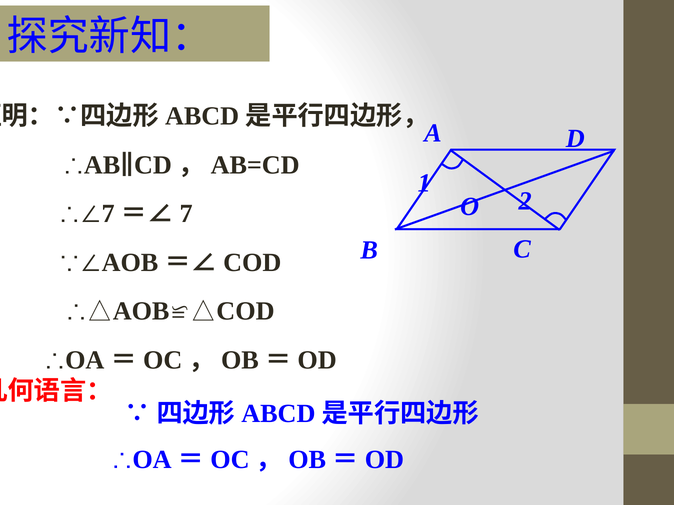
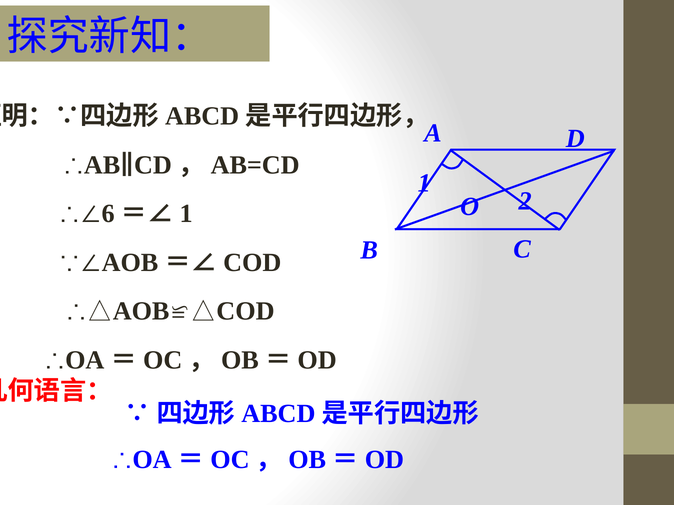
7: 7 -> 6 (108, 214)
7: 7 -> 1 (186, 214)
